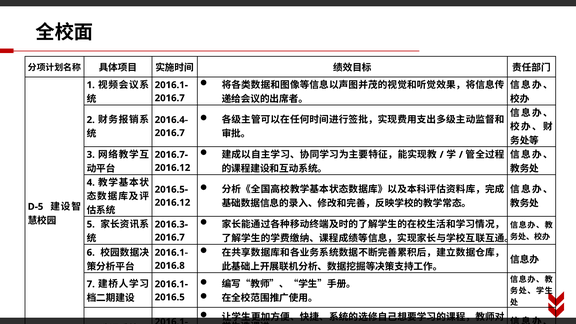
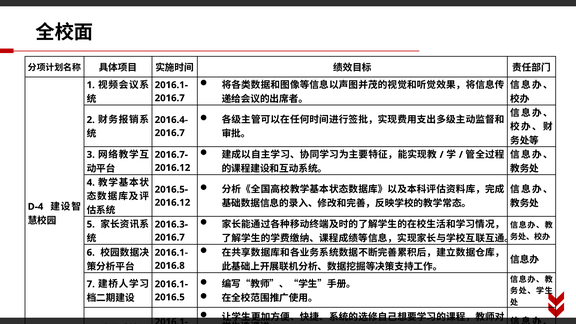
D-5: D-5 -> D-4 (35, 207)
